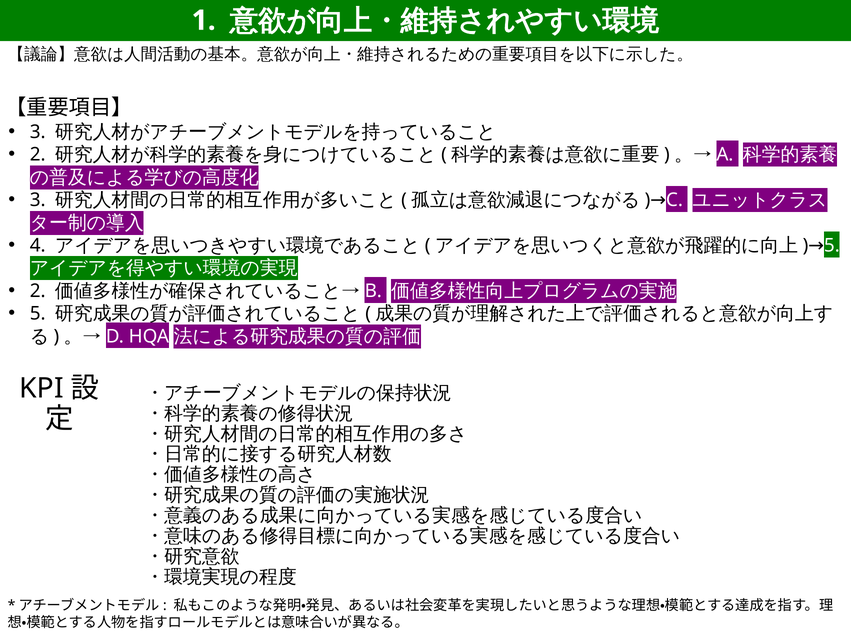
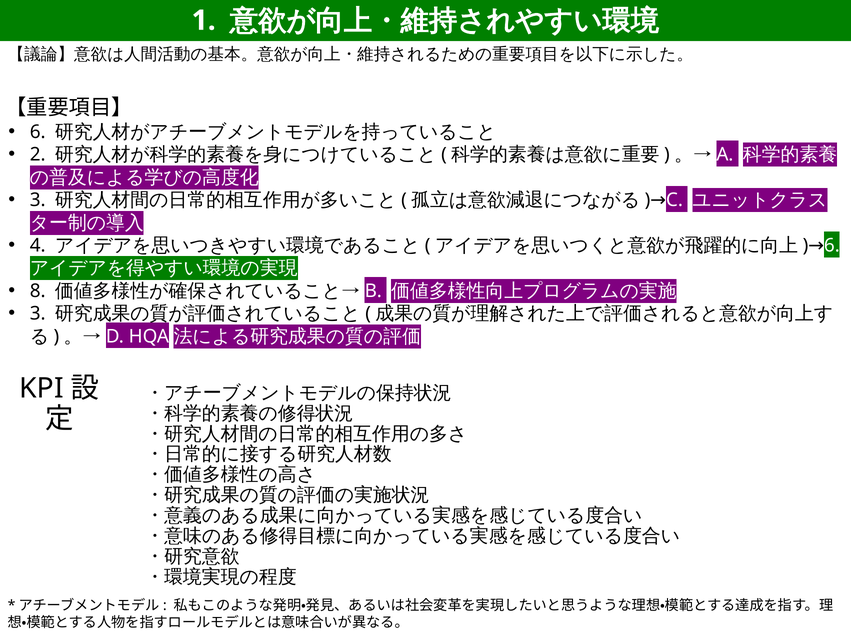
3: 3 -> 6 (38, 132)
5: 5 -> 6 (832, 245)
2: 2 -> 8 (38, 291)
5: 5 -> 3 (38, 313)
